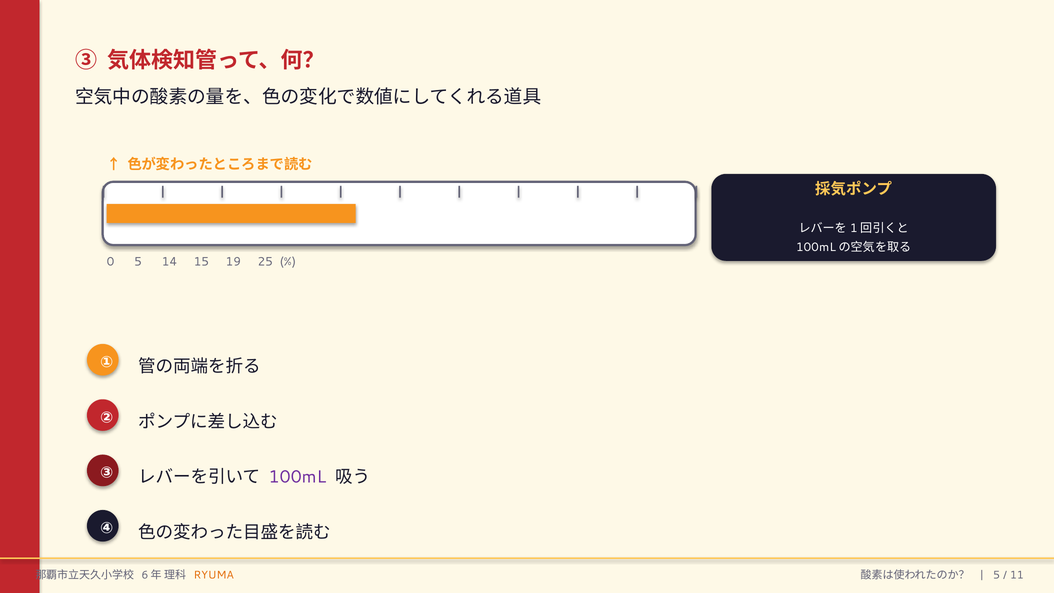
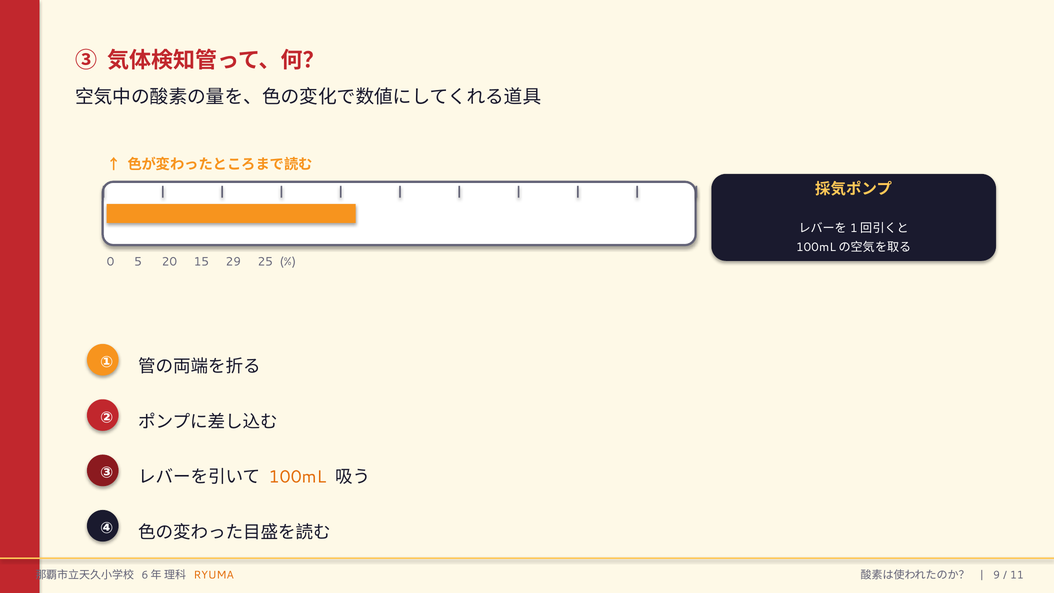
14: 14 -> 20 (169, 262)
19: 19 -> 29 (233, 262)
100mL colour: purple -> orange (297, 477)
5: 5 -> 9 (997, 575)
